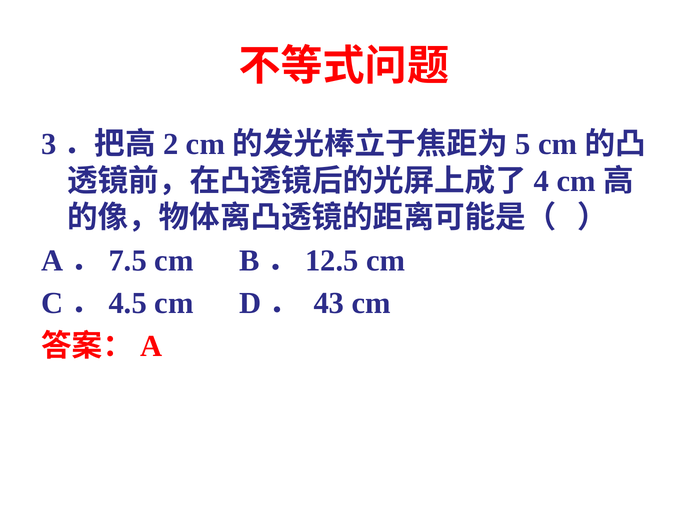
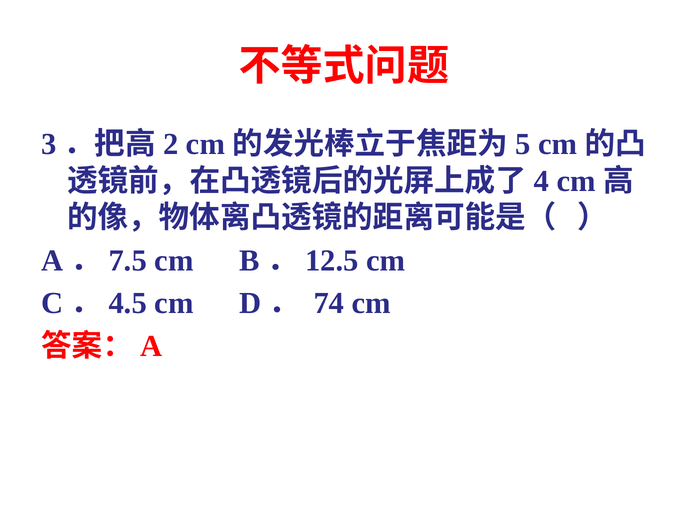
43: 43 -> 74 (329, 303)
